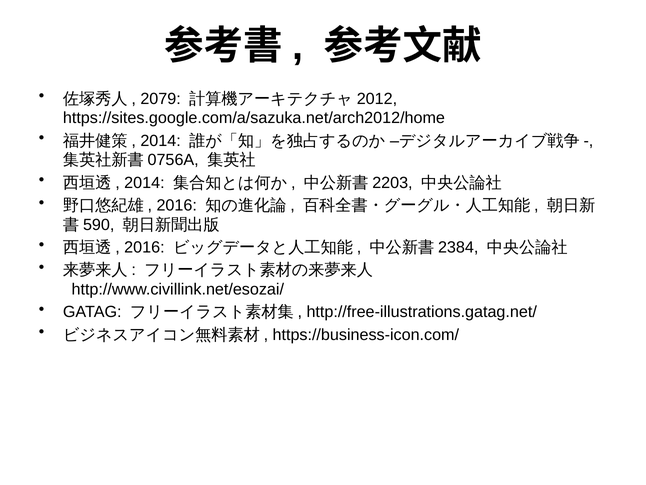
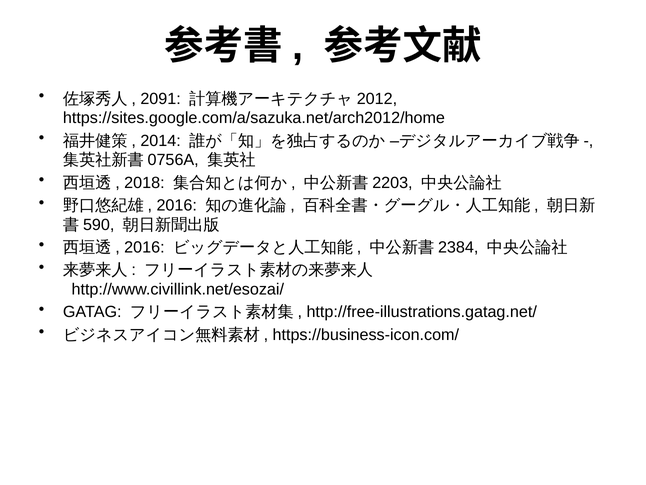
2079: 2079 -> 2091 (161, 99)
2014: 2014 -> 2018 (144, 183)
